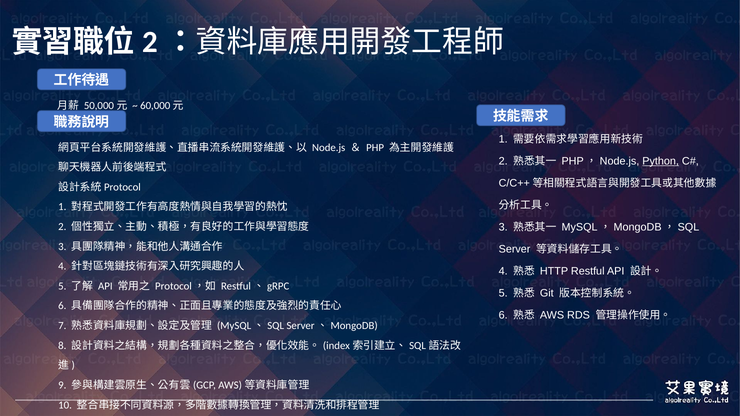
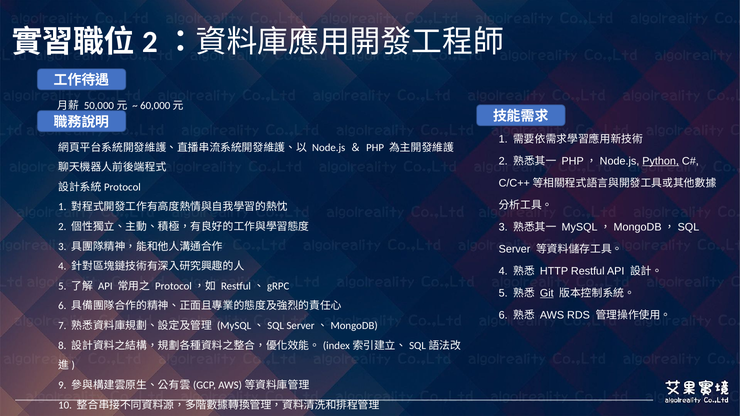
Git underline: none -> present (547, 293)
